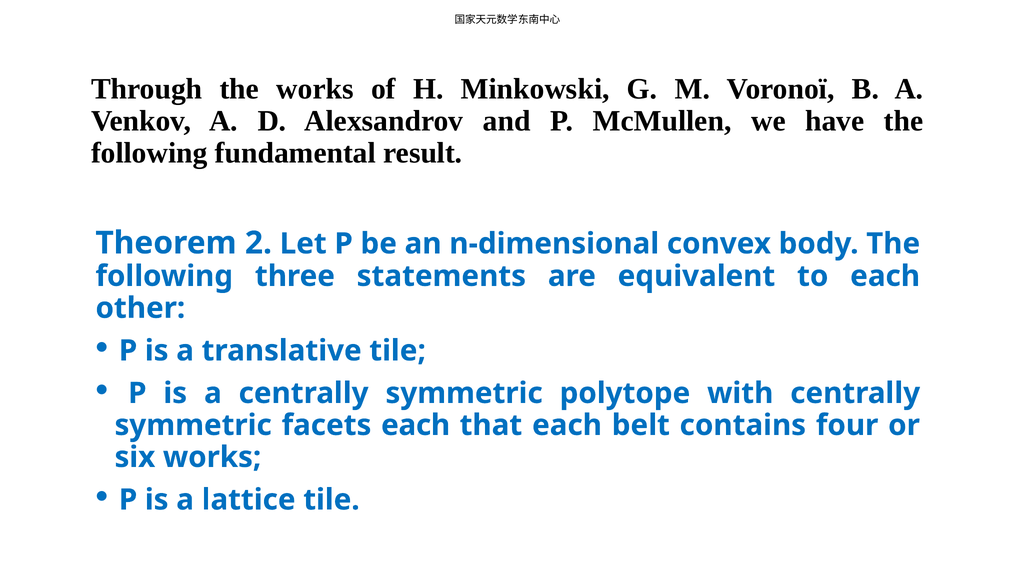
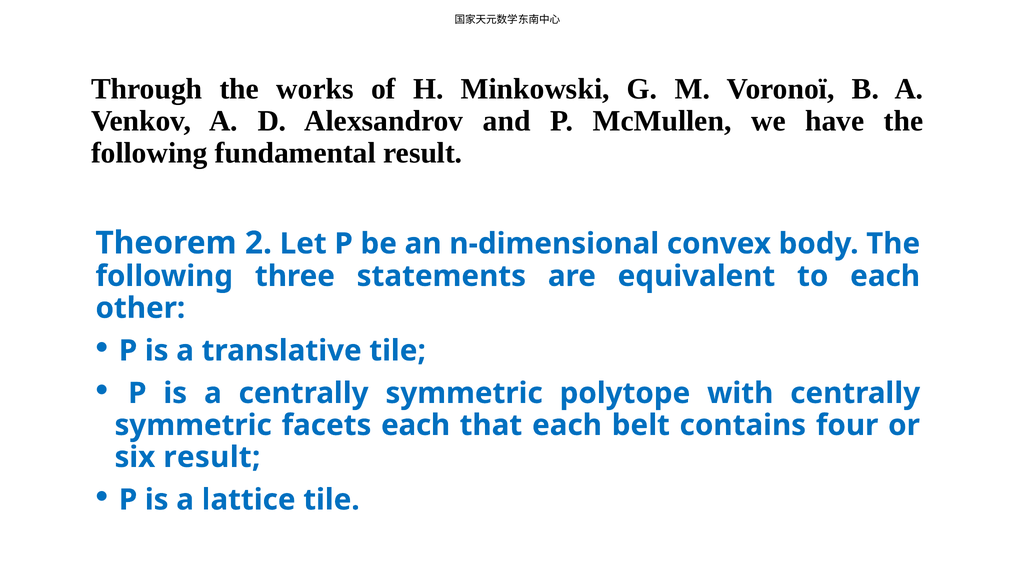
six works: works -> result (212, 458)
